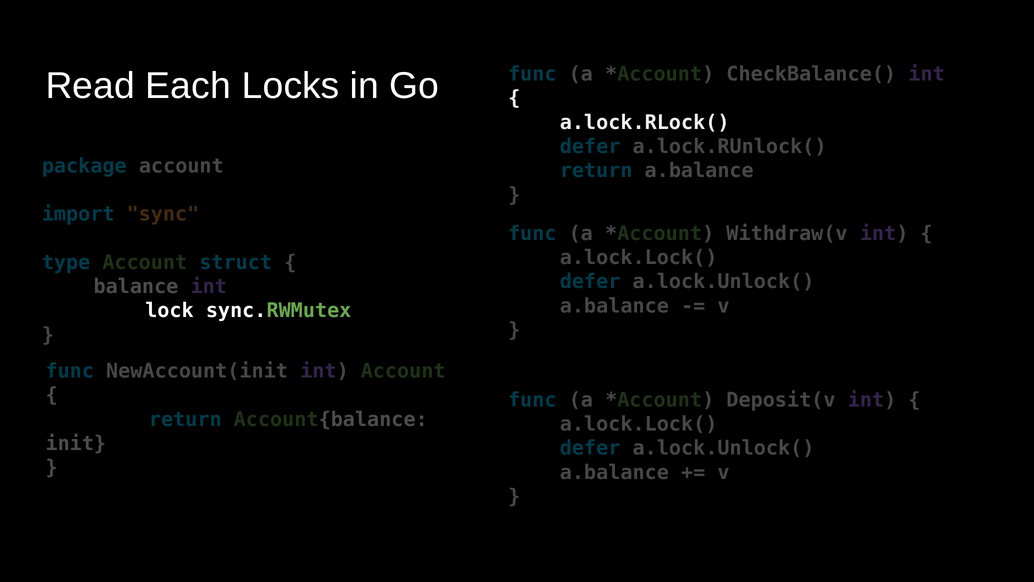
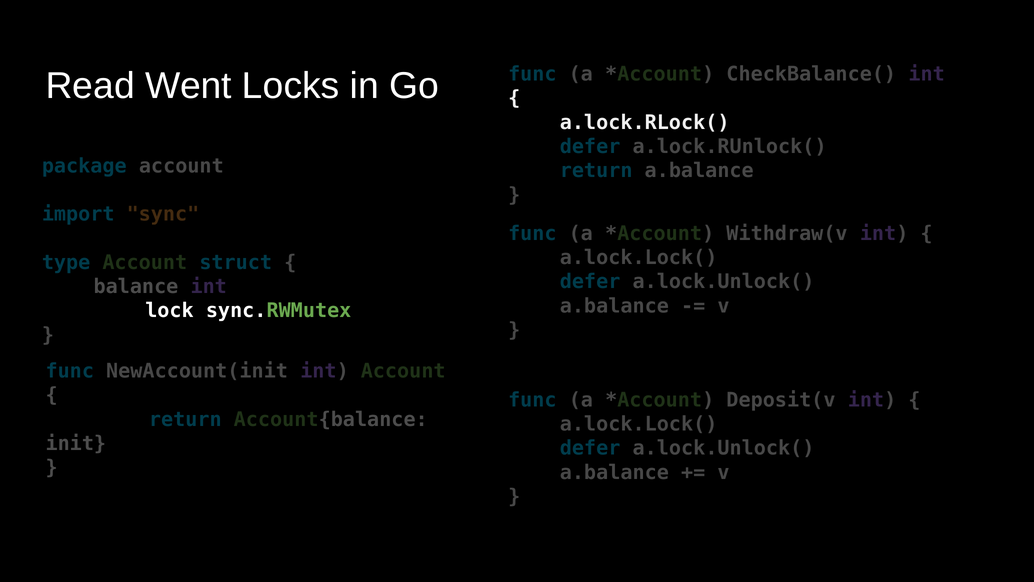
Each: Each -> Went (188, 86)
